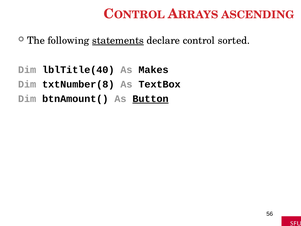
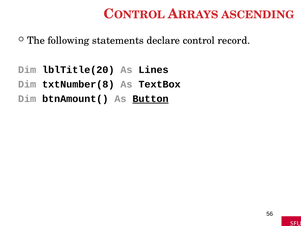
statements underline: present -> none (118, 41)
sorted: sorted -> record (234, 41)
lblTitle(40: lblTitle(40 -> lblTitle(20 (78, 70)
Makes: Makes -> Lines (154, 70)
